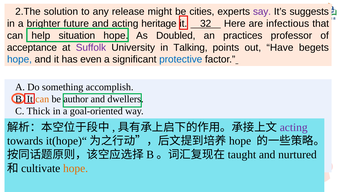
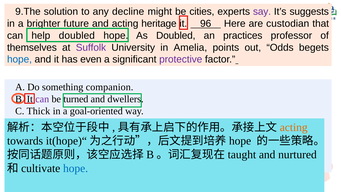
2.The: 2.The -> 9.The (28, 12)
release: release -> decline (128, 12)
32: 32 -> 96 (206, 24)
infectious: infectious -> custodian (288, 24)
help situation: situation -> doubled (77, 35)
acceptance: acceptance -> themselves (32, 47)
Talking: Talking -> Amelia (190, 47)
out Have: Have -> Odds (280, 47)
protective colour: blue -> purple (181, 59)
accomplish: accomplish -> companion (110, 87)
can colour: orange -> purple (42, 99)
author: author -> turned (76, 99)
acting colour: purple -> orange (294, 127)
hope colour: orange -> blue (76, 168)
